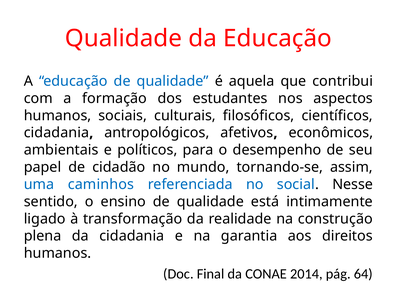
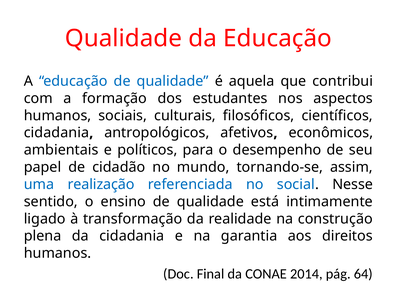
caminhos: caminhos -> realização (101, 184)
